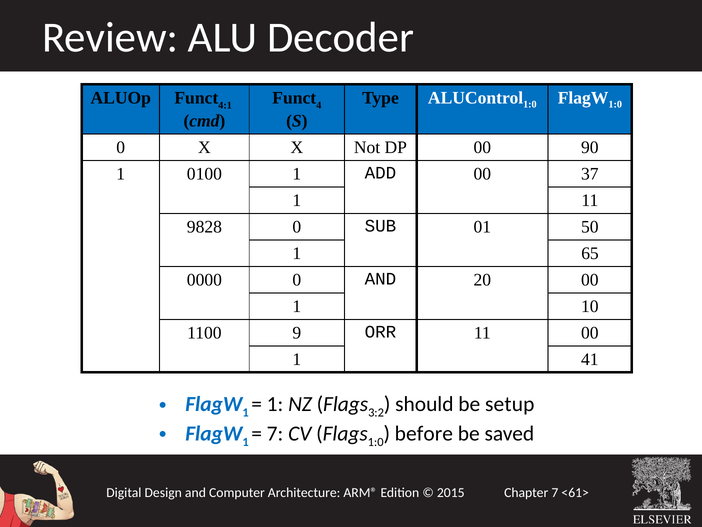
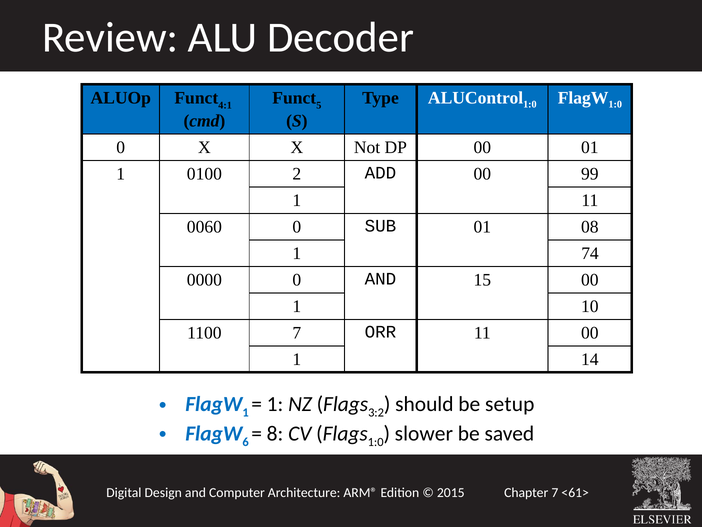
4: 4 -> 5 (319, 105)
00 90: 90 -> 01 (590, 147)
0100 1: 1 -> 2 (297, 174)
37: 37 -> 99 (590, 174)
9828: 9828 -> 0060 (204, 227)
50: 50 -> 08 (590, 227)
65: 65 -> 74 (590, 253)
20: 20 -> 15 (482, 280)
1100 9: 9 -> 7 (297, 333)
41: 41 -> 14 (590, 359)
1: 1 -> 6 (246, 442)
7: 7 -> 8 (275, 433)
before: before -> slower (424, 433)
